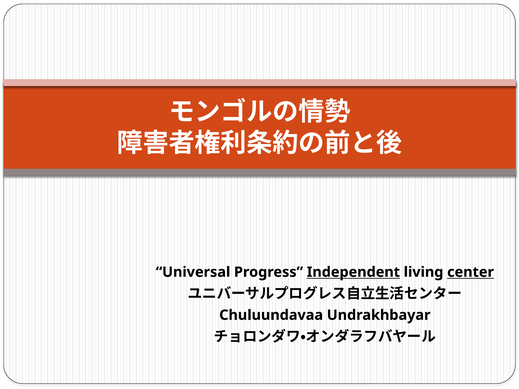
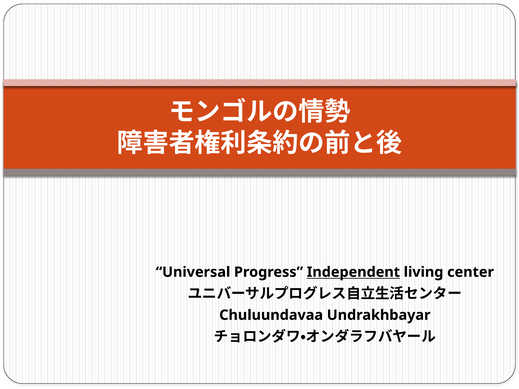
center underline: present -> none (471, 272)
